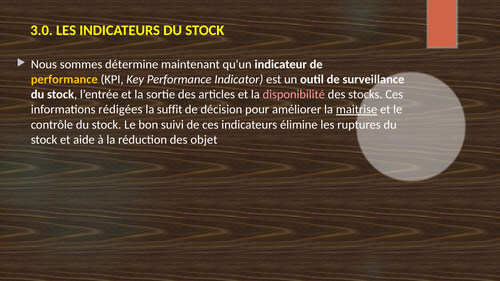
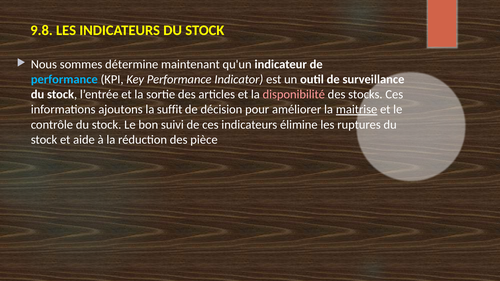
3.0: 3.0 -> 9.8 (42, 30)
performance colour: yellow -> light blue (64, 80)
rédigées: rédigées -> ajoutons (121, 110)
objet: objet -> pièce (204, 140)
